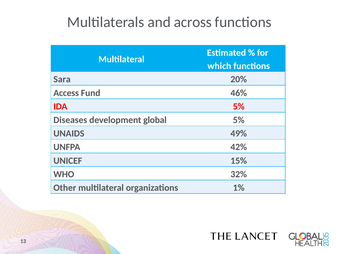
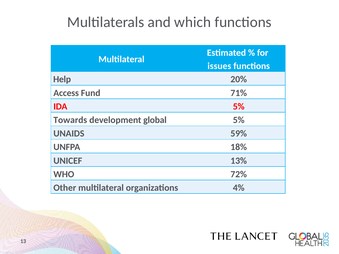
across: across -> which (193, 22)
which: which -> issues (219, 66)
Sara: Sara -> Help (62, 79)
46%: 46% -> 71% (239, 93)
Diseases: Diseases -> Towards (70, 120)
49%: 49% -> 59% (239, 134)
42%: 42% -> 18% (239, 147)
15%: 15% -> 13% (239, 161)
32%: 32% -> 72% (239, 174)
1%: 1% -> 4% (239, 188)
